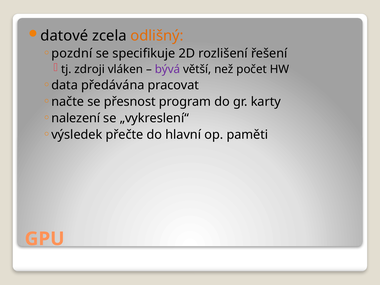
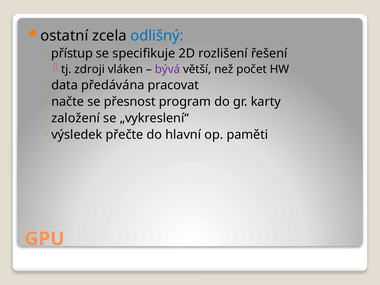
datové: datové -> ostatní (64, 36)
odlišný colour: orange -> blue (157, 36)
pozdní: pozdní -> přístup (72, 53)
nalezení: nalezení -> založení (76, 118)
